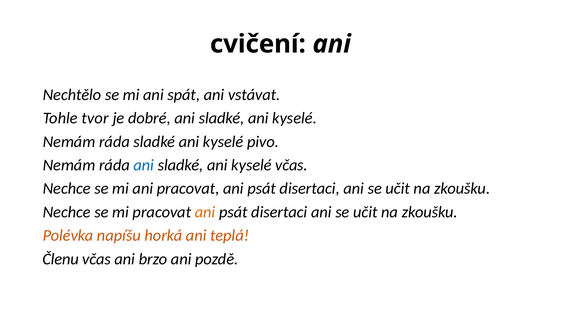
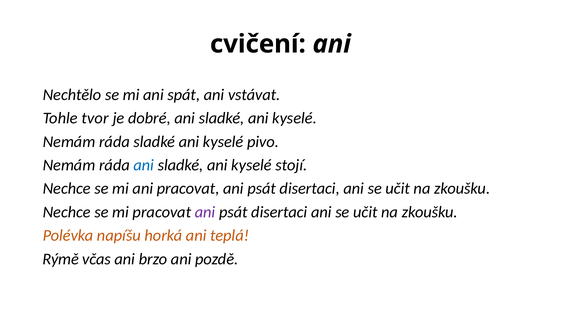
kyselé včas: včas -> stojí (291, 165)
ani colour: orange -> purple (205, 212)
Členu: Členu -> Rýmě (61, 260)
